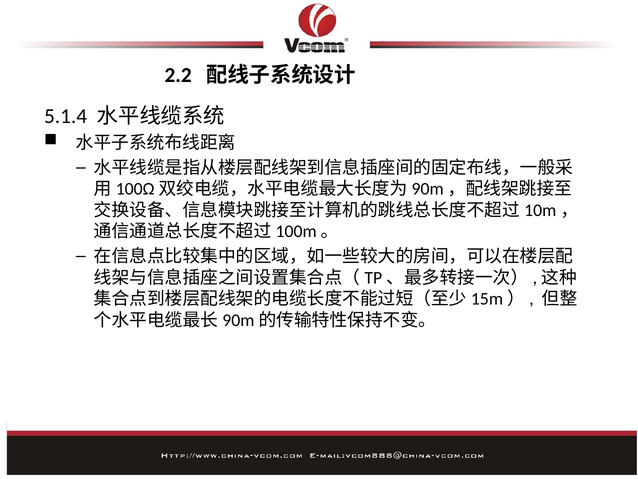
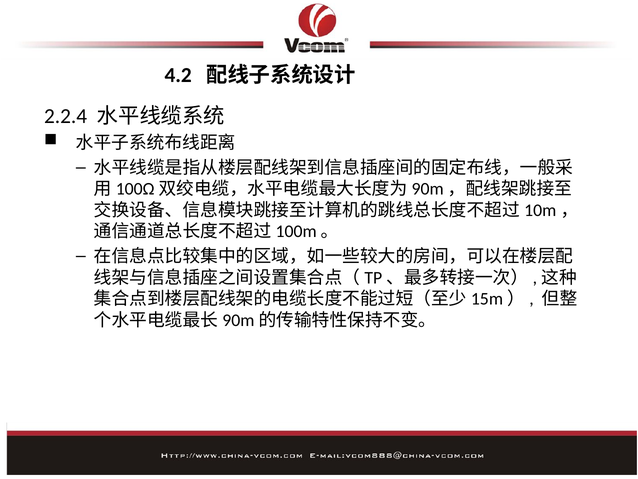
2.2: 2.2 -> 4.2 (178, 75)
5.1.4: 5.1.4 -> 2.2.4 (66, 116)
